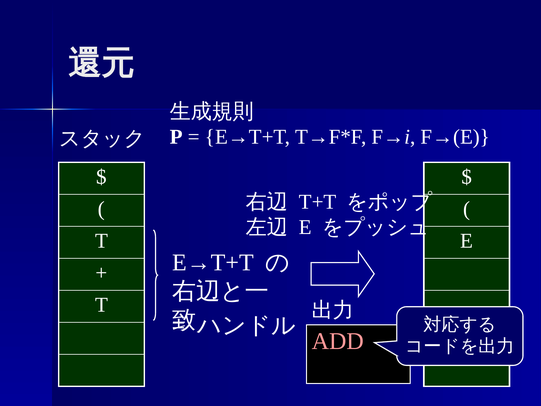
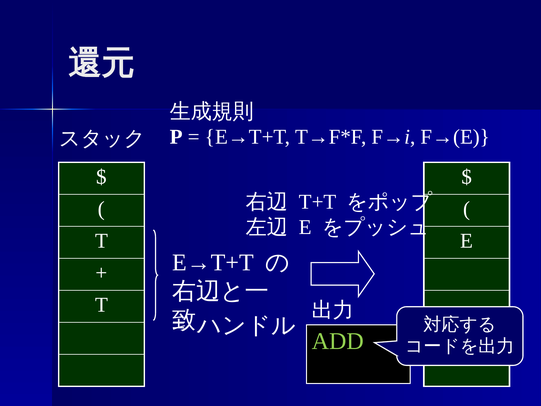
ADD colour: pink -> light green (338, 341)
